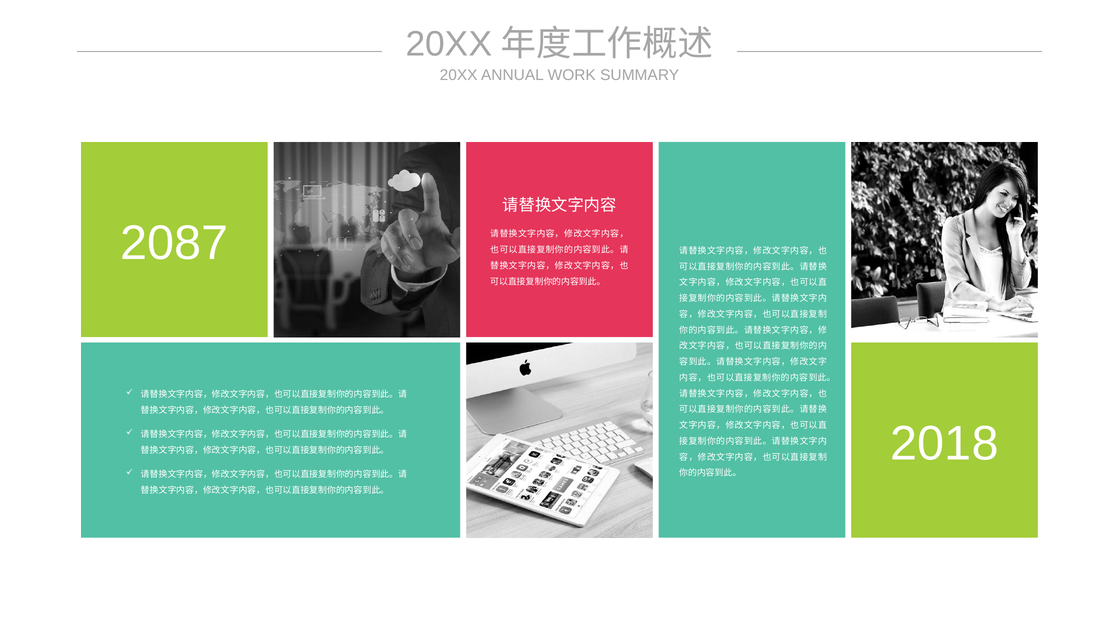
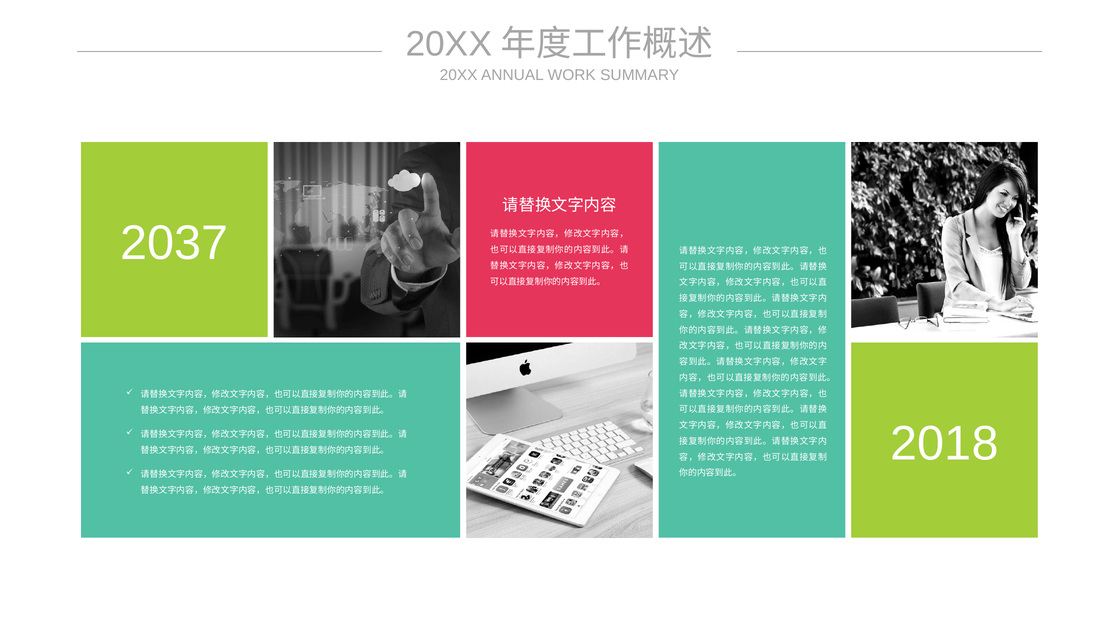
2087: 2087 -> 2037 (174, 243)
